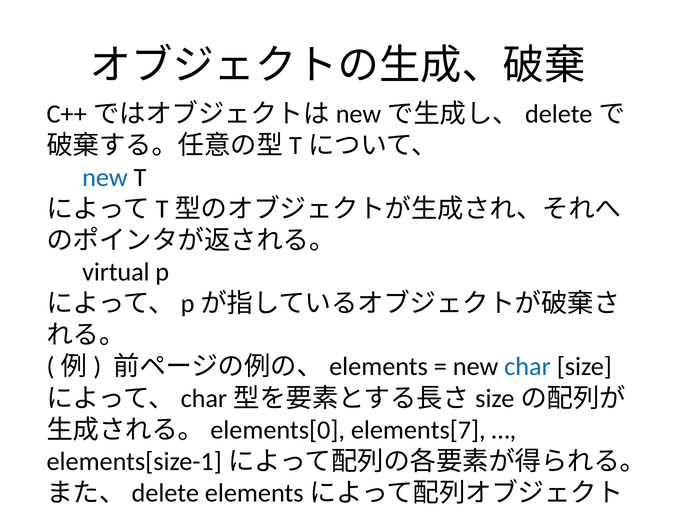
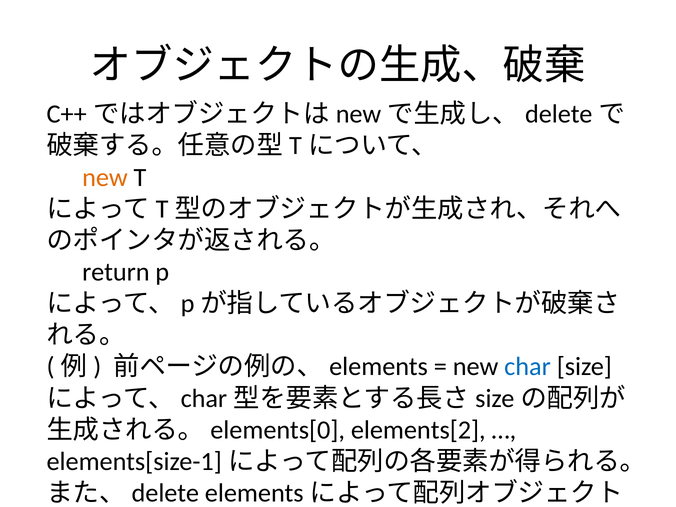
new colour: blue -> orange (105, 177)
virtual: virtual -> return (116, 272)
elements[7: elements[7 -> elements[2 (418, 430)
